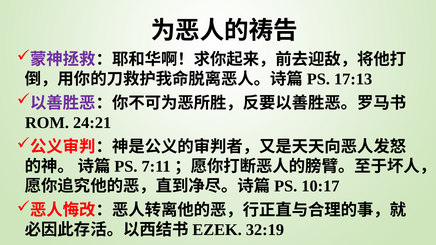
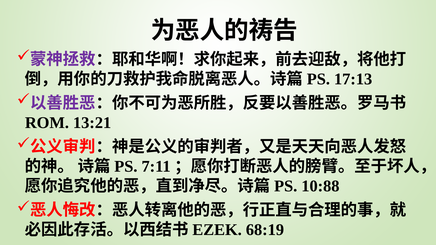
24:21: 24:21 -> 13:21 (92, 123)
10:17: 10:17 -> 10:88 (320, 186)
32:19: 32:19 -> 68:19 (265, 230)
